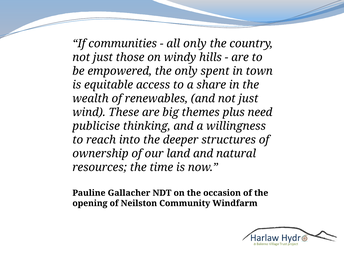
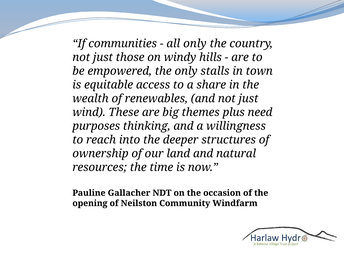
spent: spent -> stalls (215, 71)
publicise: publicise -> purposes (96, 126)
